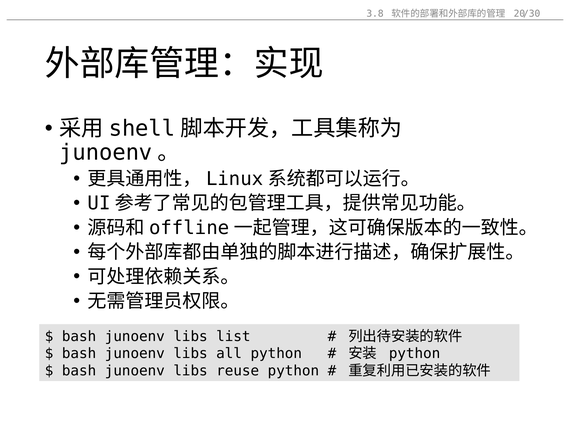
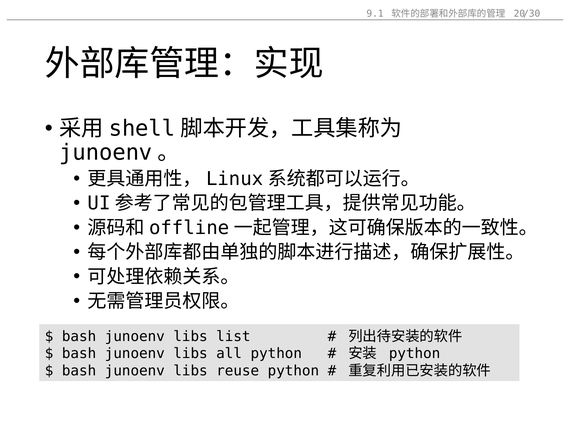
3.8: 3.8 -> 9.1 (375, 14)
